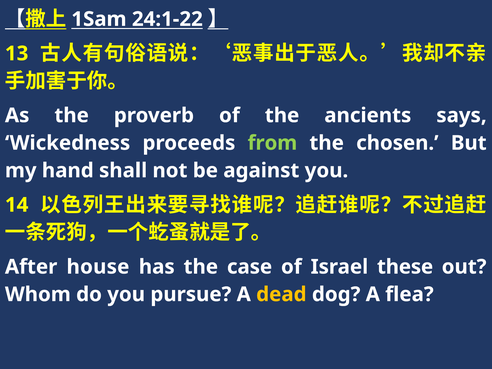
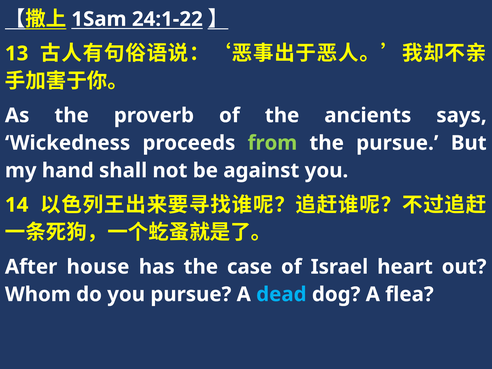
the chosen: chosen -> pursue (397, 143)
these: these -> heart (405, 267)
dead colour: yellow -> light blue (281, 294)
